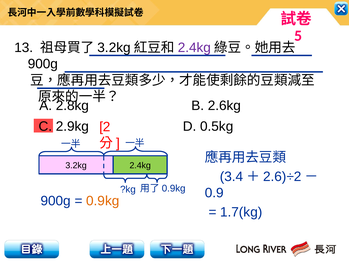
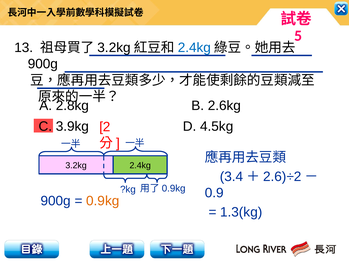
2.4kg colour: purple -> blue (194, 48)
2.9kg: 2.9kg -> 3.9kg (72, 126)
0.5kg: 0.5kg -> 4.5kg (217, 126)
1.7(kg: 1.7(kg -> 1.3(kg (241, 212)
